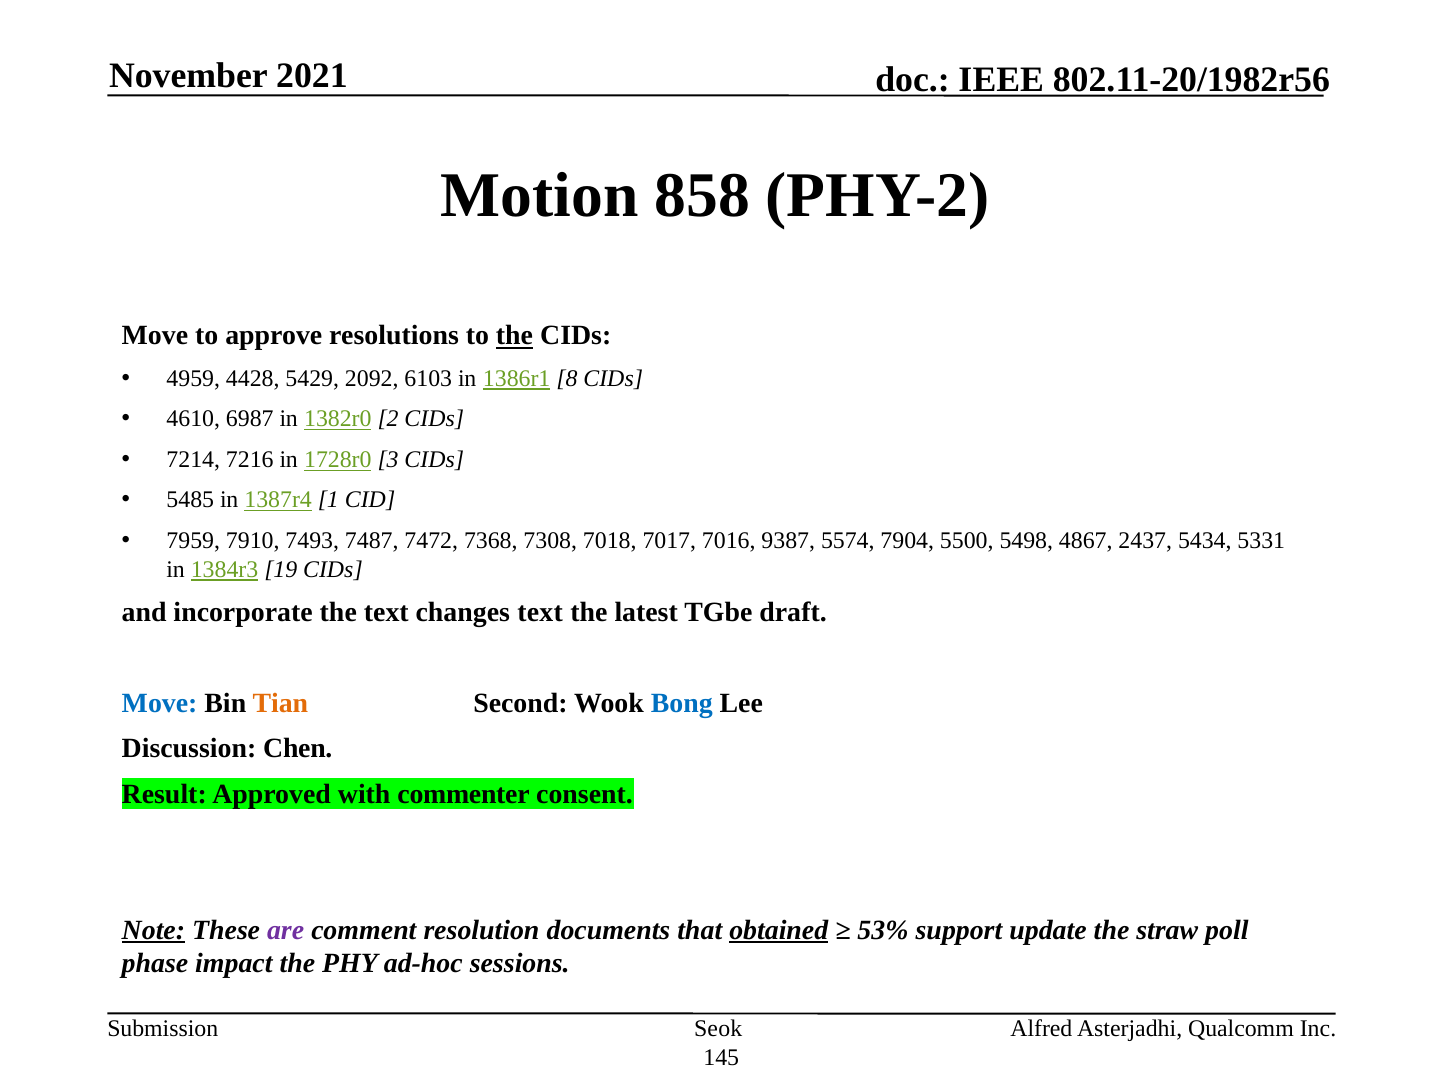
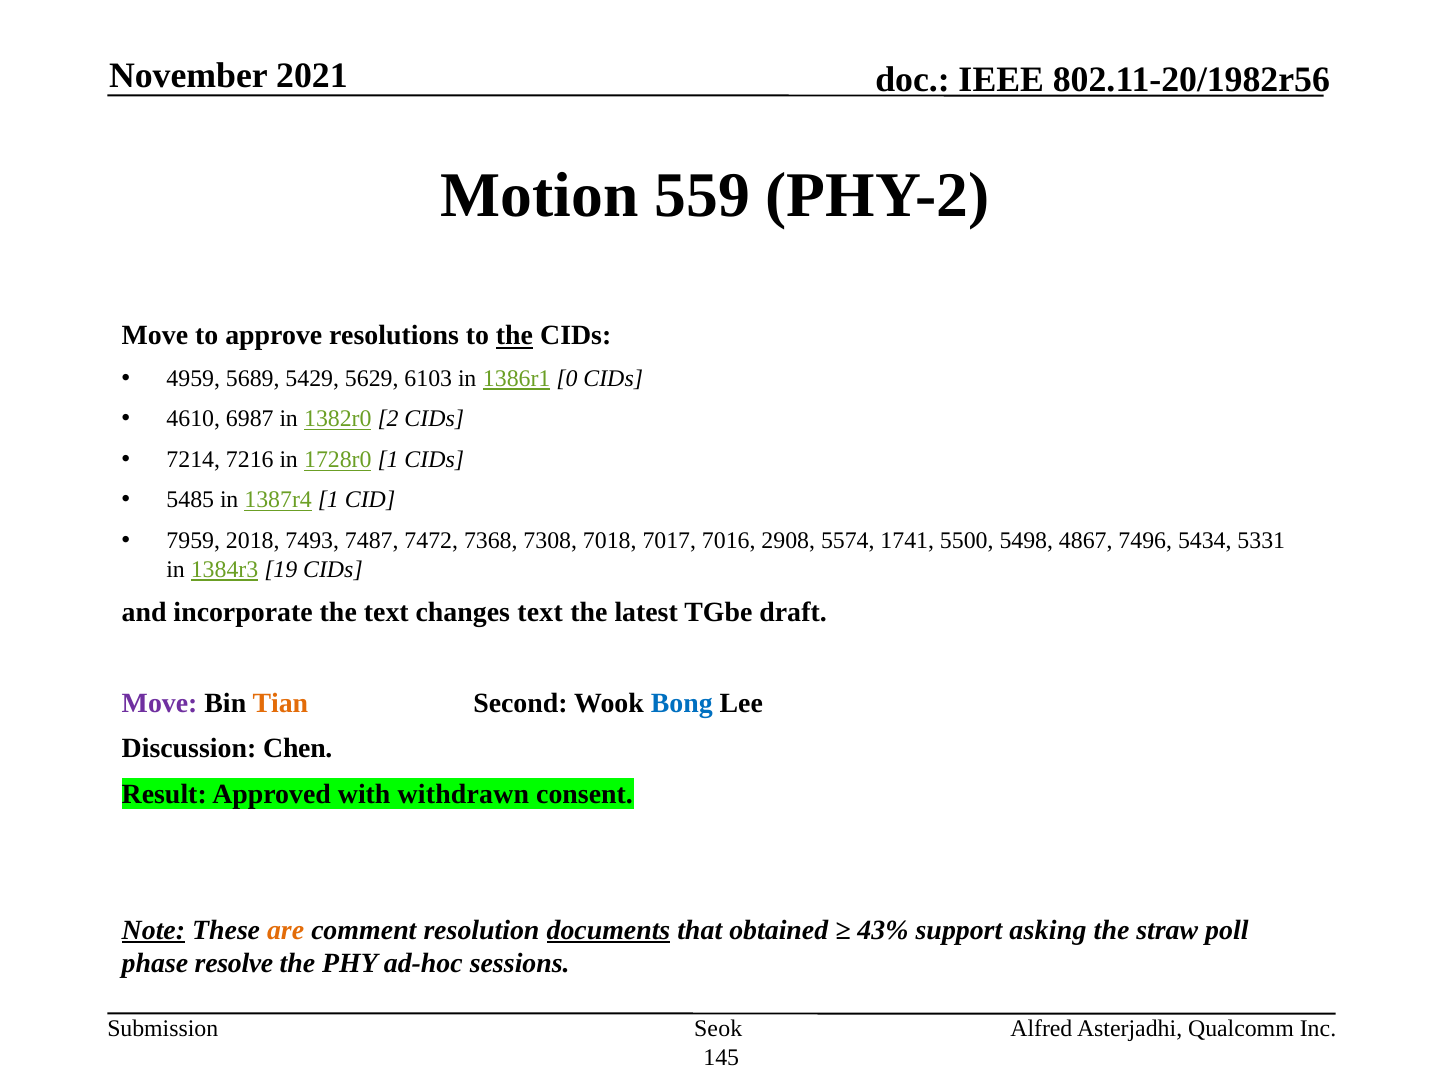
858: 858 -> 559 (702, 195)
4428: 4428 -> 5689 (253, 379)
2092: 2092 -> 5629 (372, 379)
8: 8 -> 0 (567, 379)
1728r0 3: 3 -> 1 (388, 460)
7910: 7910 -> 2018 (253, 541)
9387: 9387 -> 2908 (788, 541)
7904: 7904 -> 1741 (907, 541)
2437: 2437 -> 7496 (1145, 541)
Move colour: blue -> purple (160, 703)
commenter: commenter -> withdrawn (463, 794)
are colour: purple -> orange (286, 930)
documents underline: none -> present (608, 930)
obtained underline: present -> none (779, 930)
53%: 53% -> 43% (883, 930)
update: update -> asking (1048, 930)
impact: impact -> resolve (234, 964)
